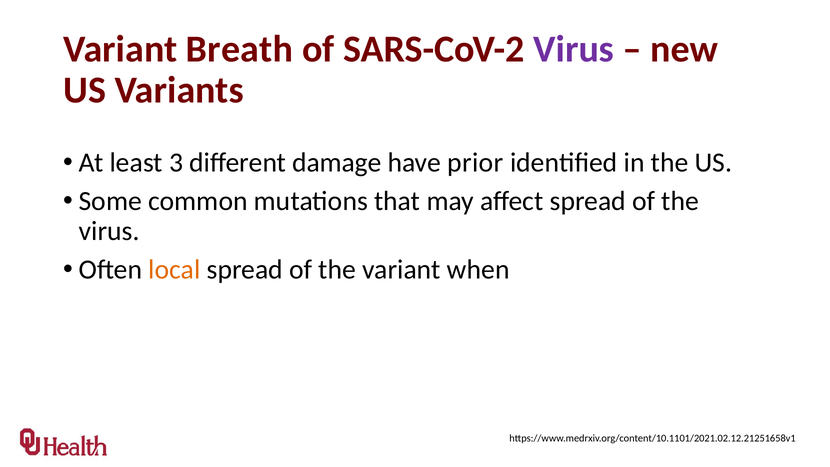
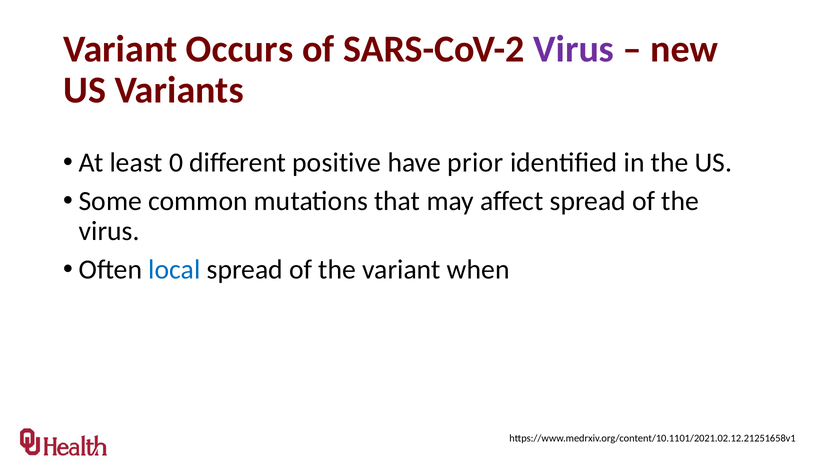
Breath: Breath -> Occurs (240, 49)
3: 3 -> 0 (176, 162)
damage: damage -> positive (337, 162)
local colour: orange -> blue (174, 269)
